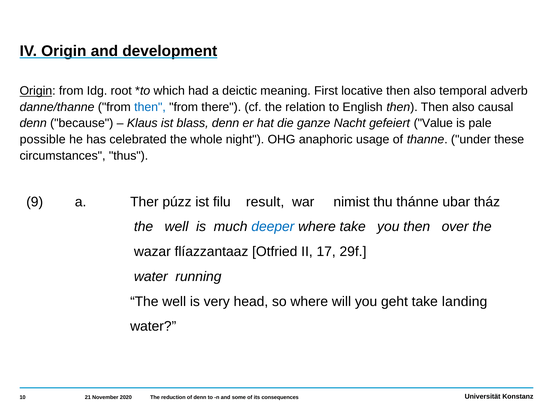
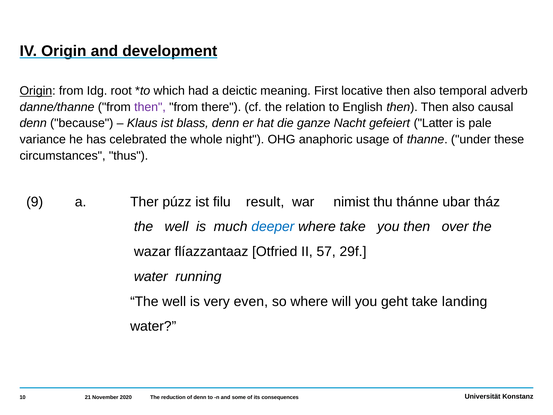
then colour: blue -> purple (150, 107)
Value: Value -> Latter (433, 123)
possible: possible -> variance (43, 139)
17: 17 -> 57 (326, 251)
head: head -> even (251, 301)
